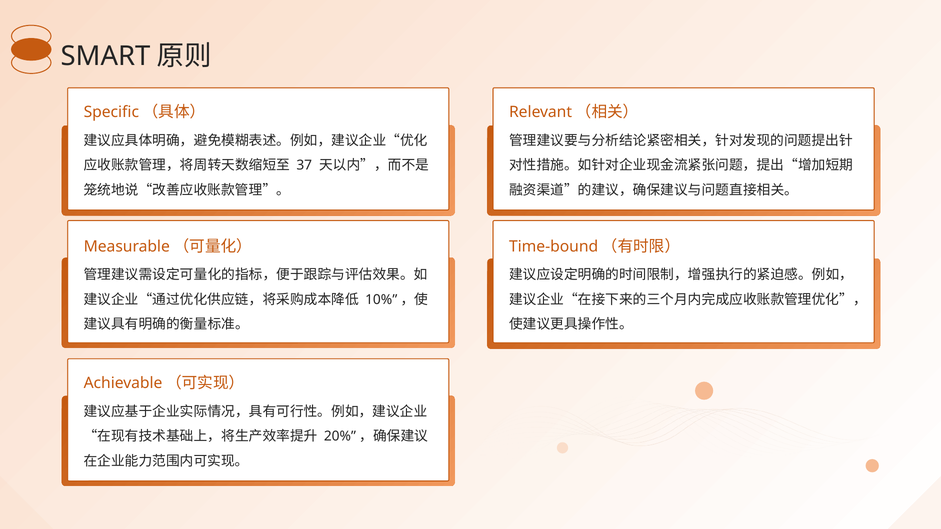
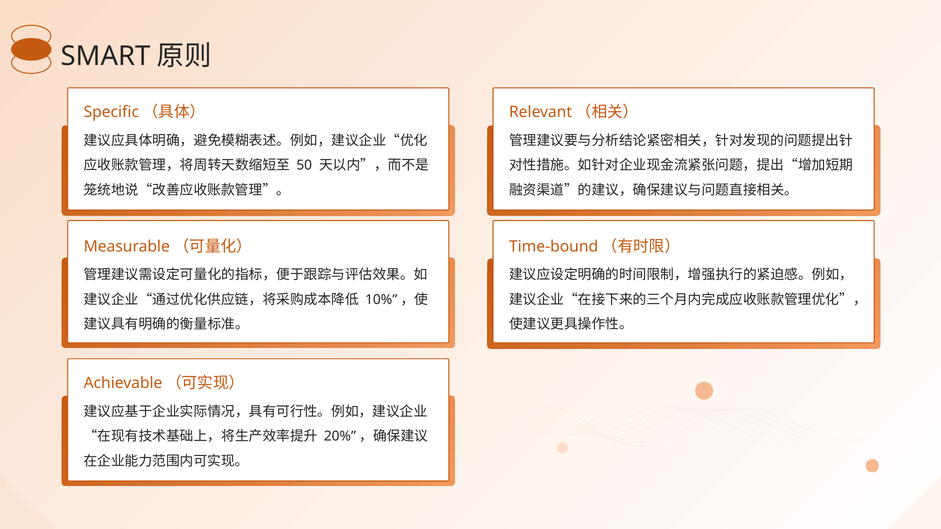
37: 37 -> 50 (304, 165)
